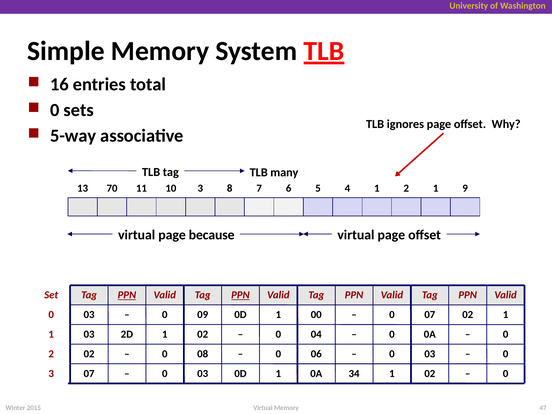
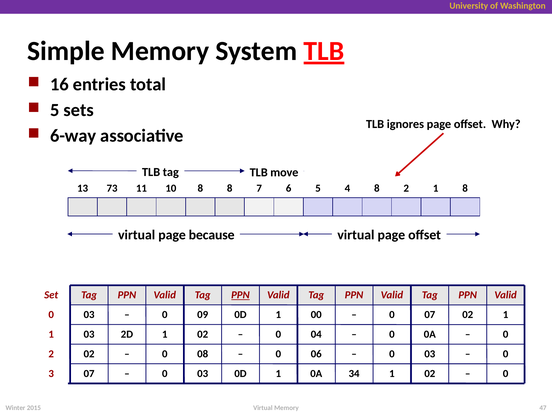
0: 0 -> 5 (55, 110)
5-way: 5-way -> 6-way (73, 136)
many: many -> move (284, 172)
70: 70 -> 73 (112, 188)
10 3: 3 -> 8 (200, 188)
4 1: 1 -> 8 (377, 188)
1 9: 9 -> 8 (465, 188)
PPN underline: present -> none (127, 295)
